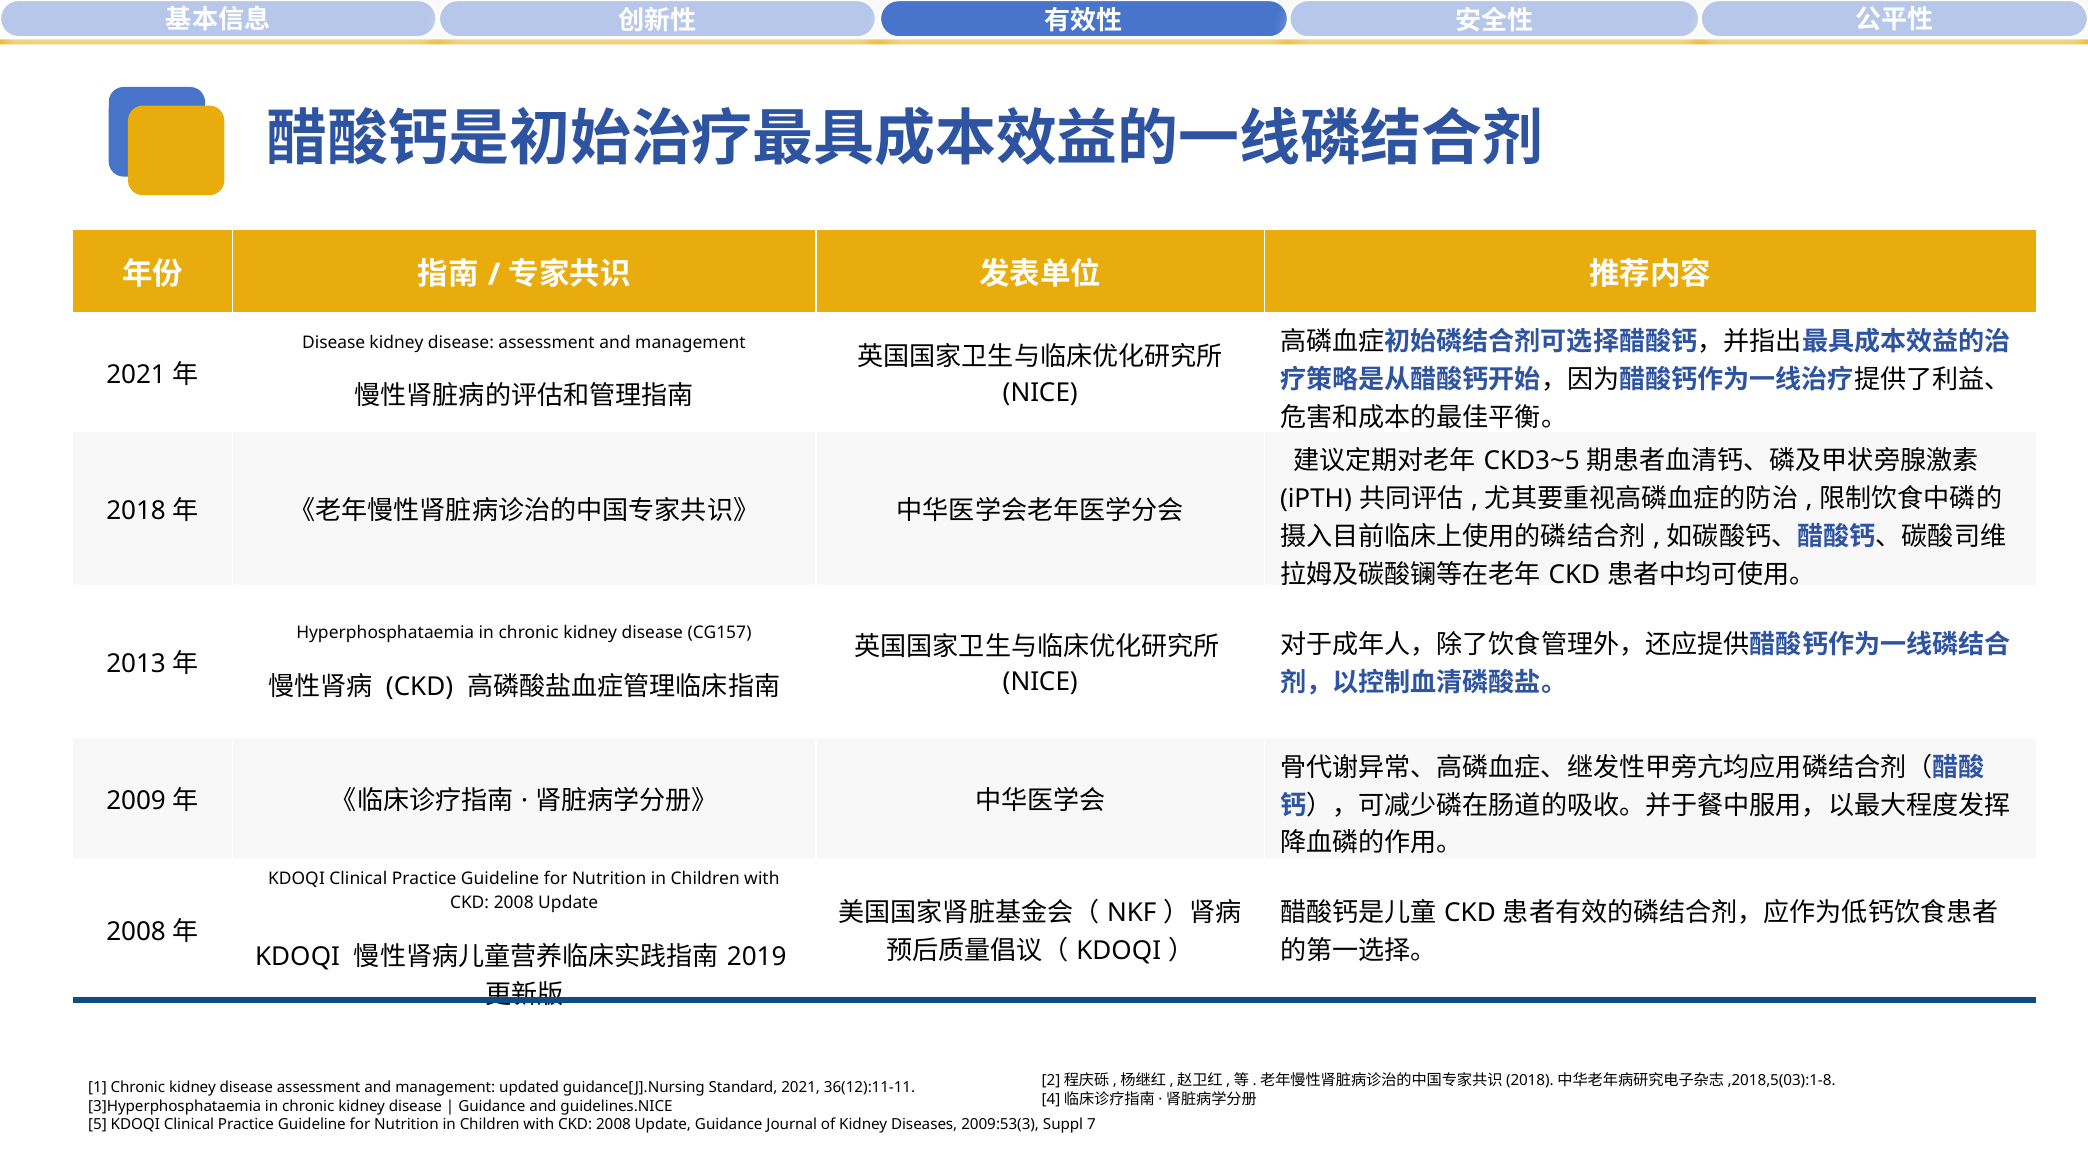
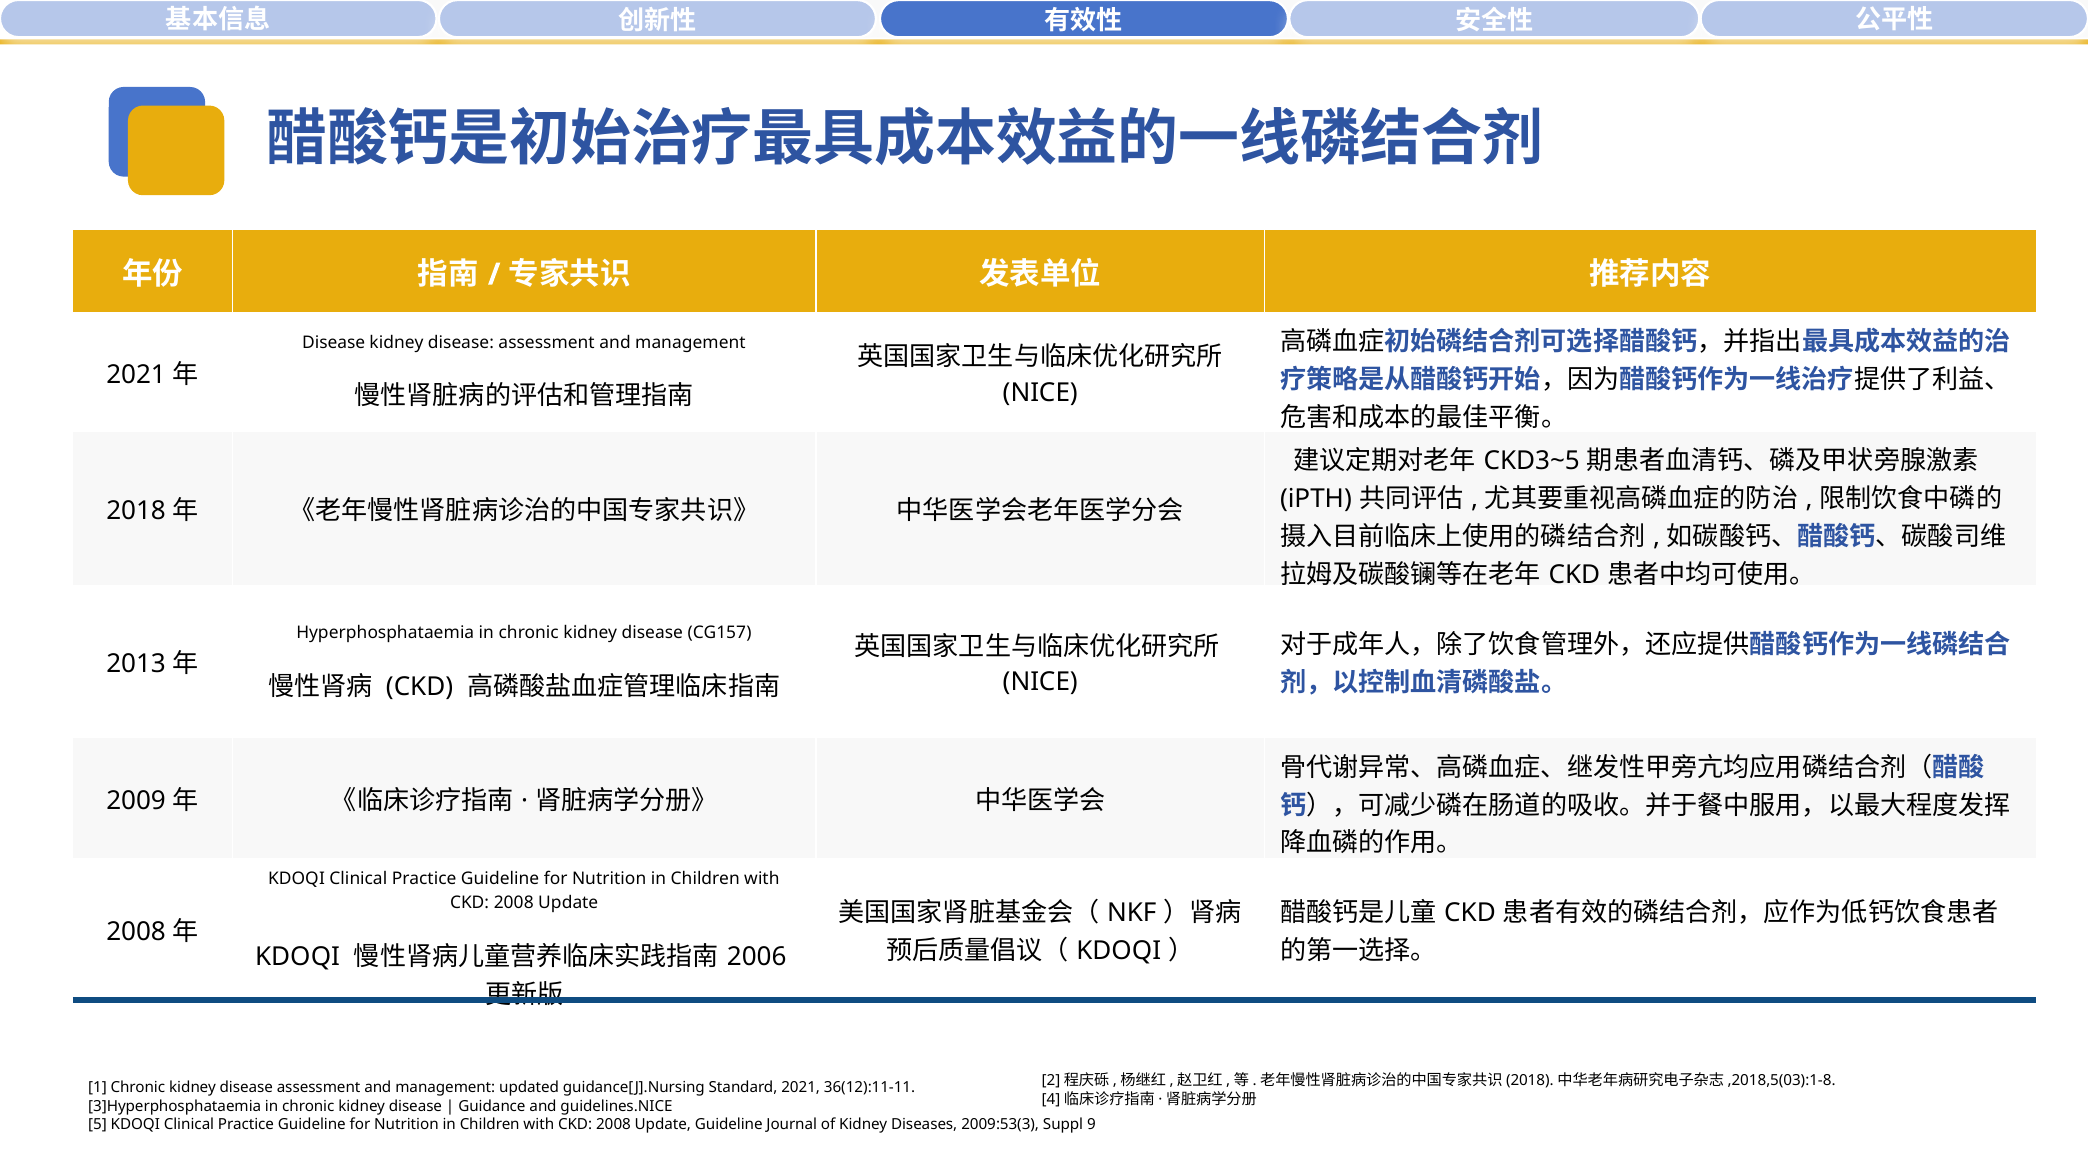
2019: 2019 -> 2006 (757, 958)
Update Guidance: Guidance -> Guideline (729, 1125)
7: 7 -> 9 (1091, 1125)
